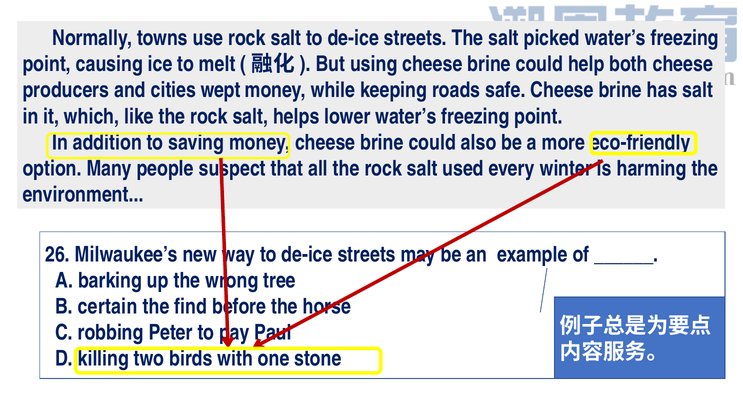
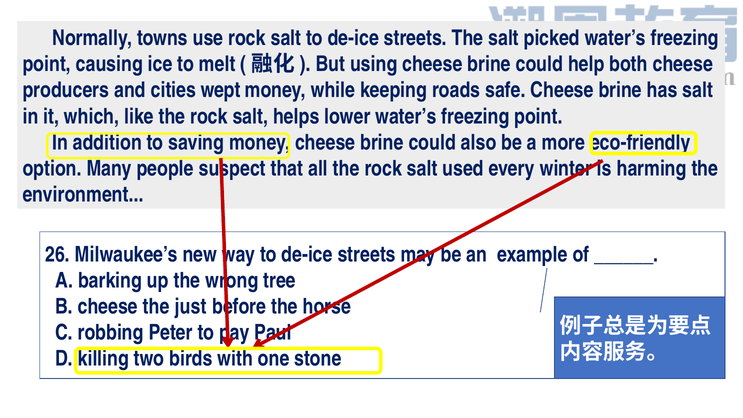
B certain: certain -> cheese (108, 307)
find: find -> just (191, 307)
